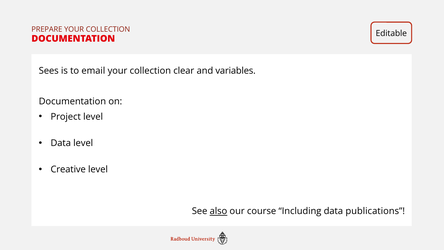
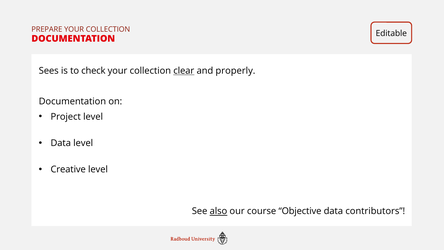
email: email -> check (93, 71)
clear underline: none -> present (184, 71)
and variables: variables -> properly (235, 71)
course Including: Including -> Objective (300, 211)
publications: publications -> contributors (375, 211)
